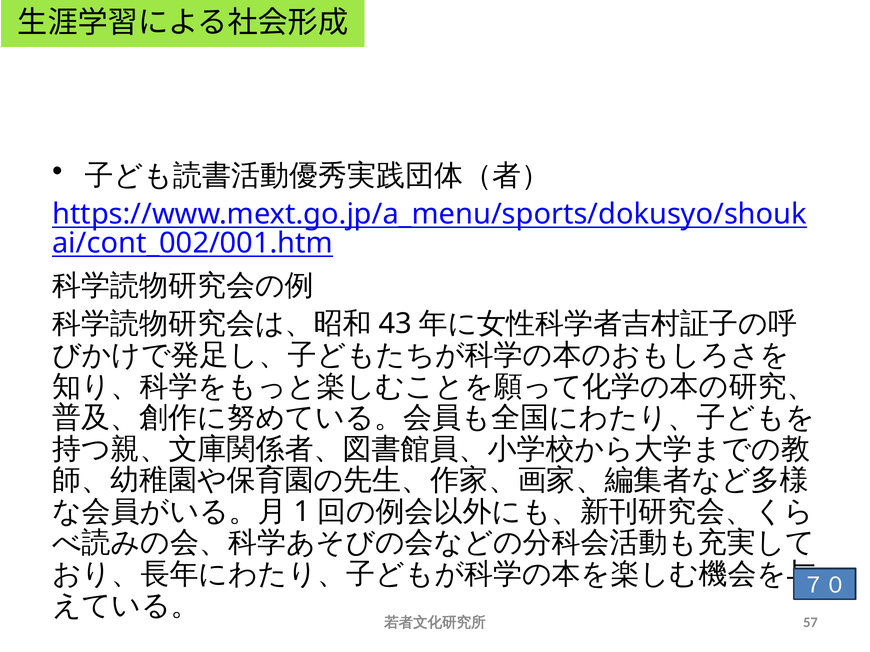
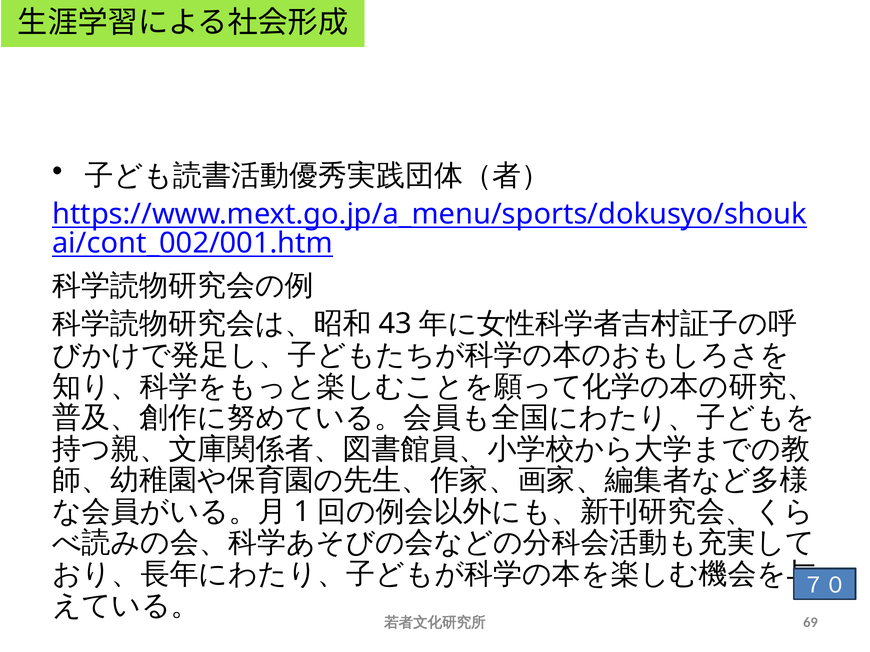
57: 57 -> 69 (810, 623)
